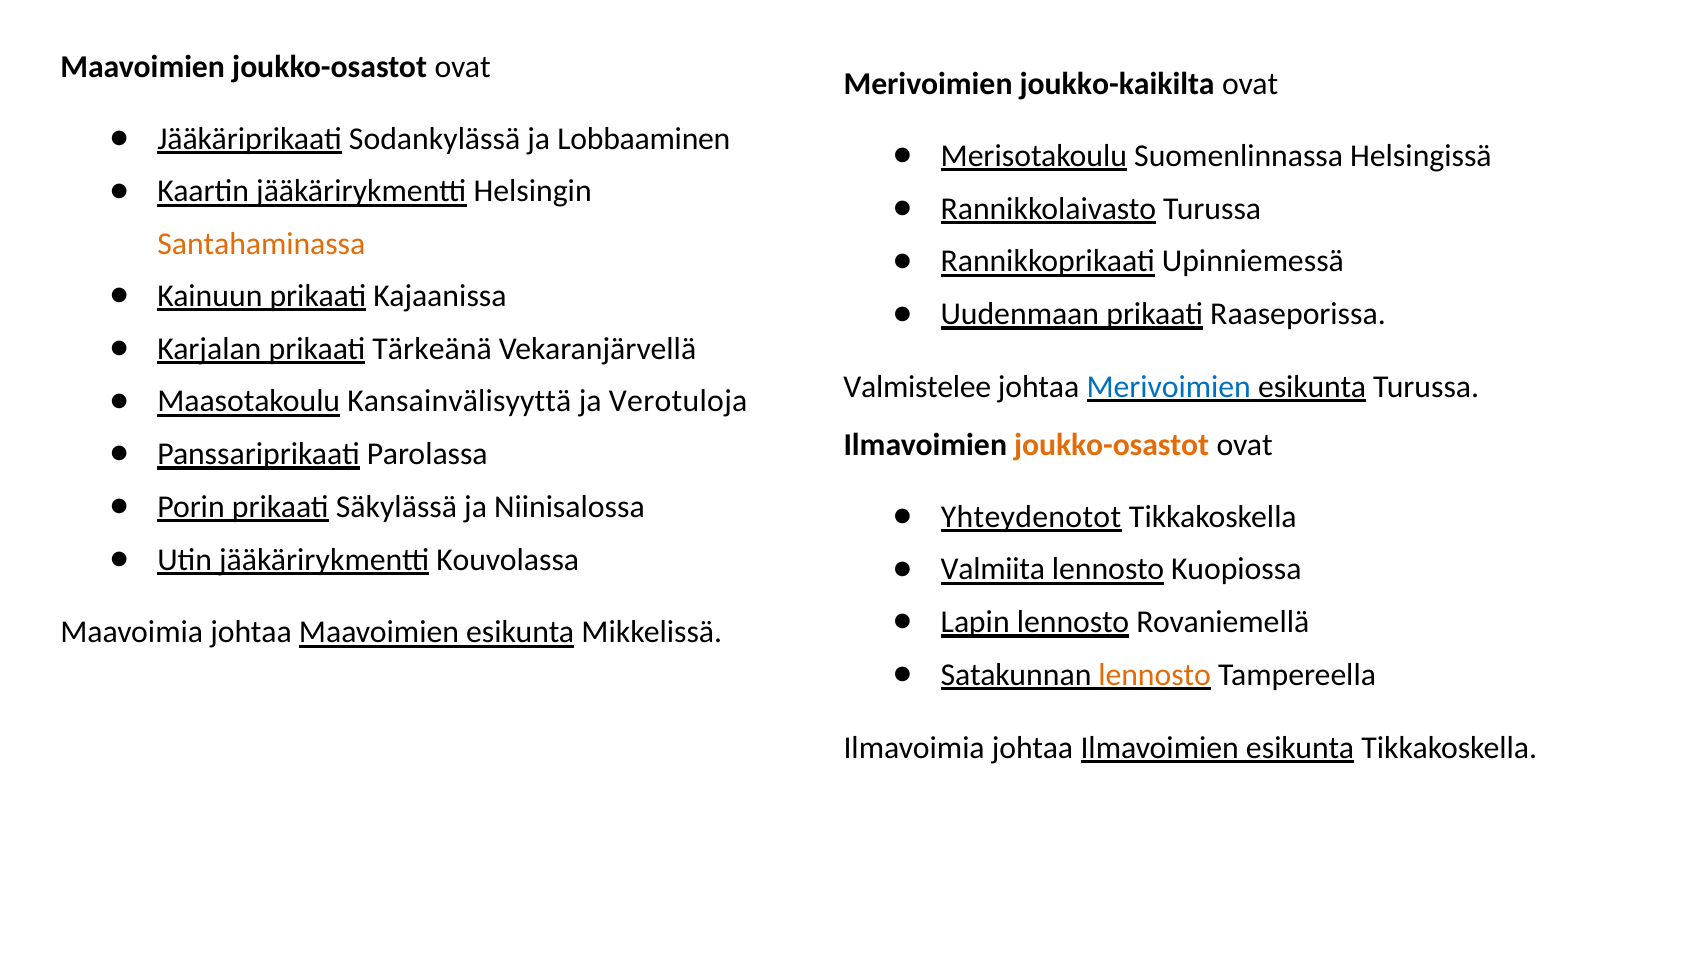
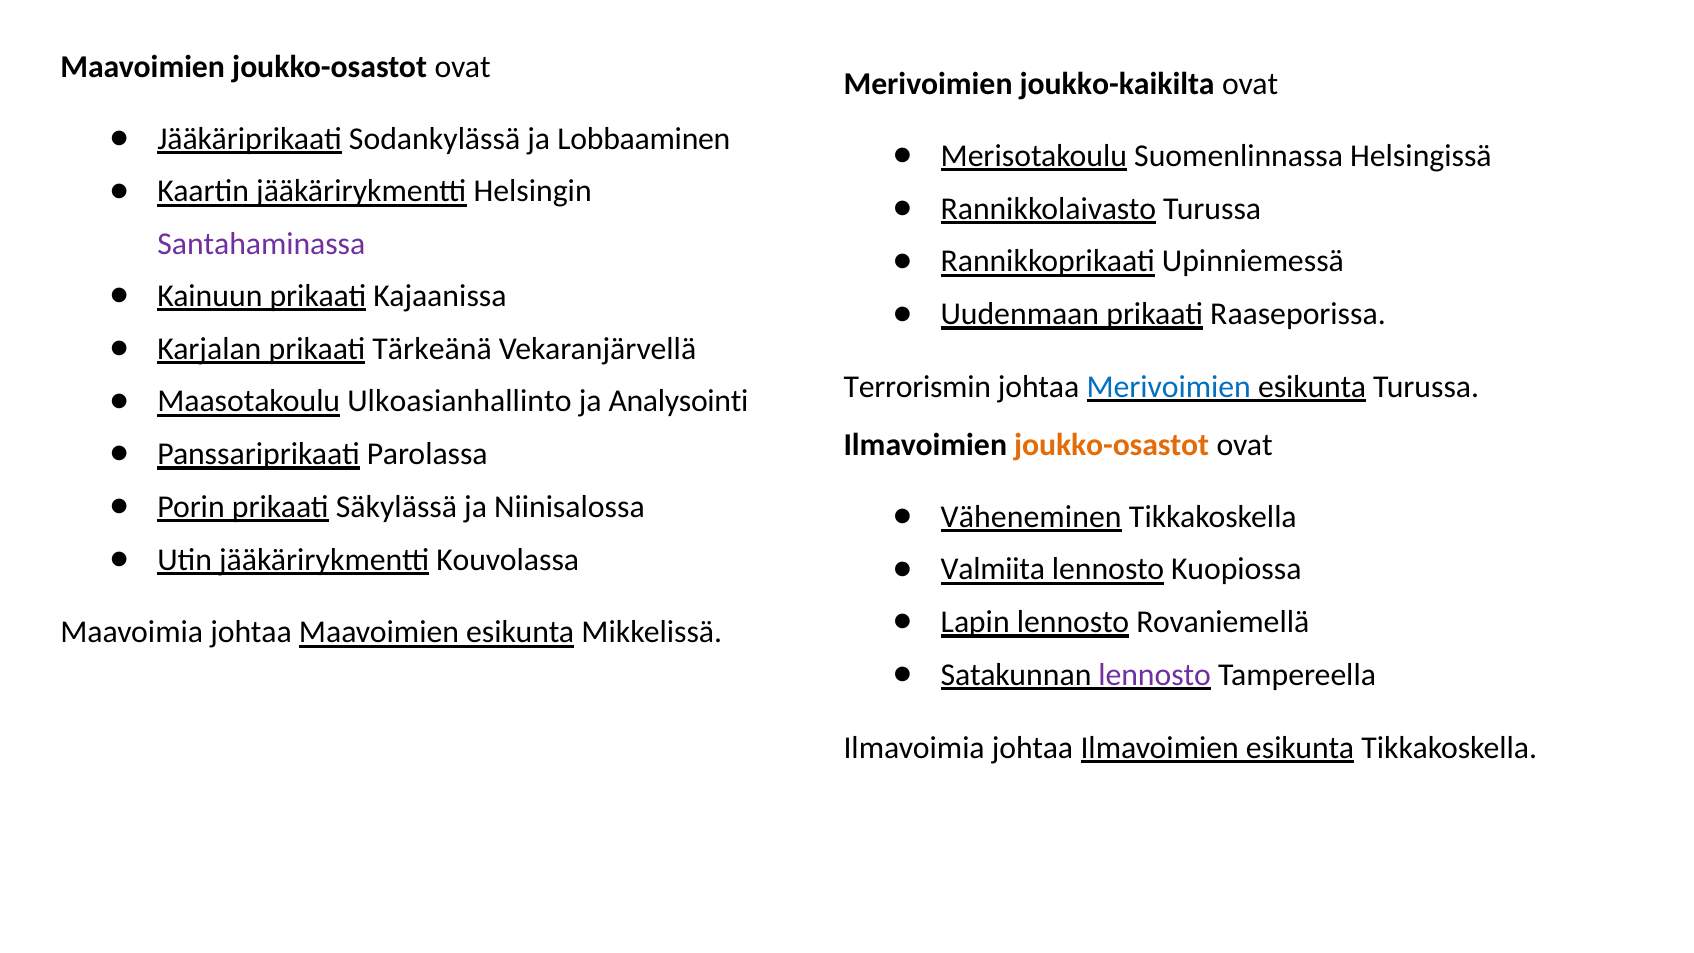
Santahaminassa colour: orange -> purple (261, 244)
Valmistelee: Valmistelee -> Terrorismin (917, 387)
Kansainvälisyyttä: Kansainvälisyyttä -> Ulkoasianhallinto (459, 401)
Verotuloja: Verotuloja -> Analysointi (678, 401)
Yhteydenotot: Yhteydenotot -> Väheneminen (1031, 517)
lennosto colour: orange -> purple (1155, 675)
